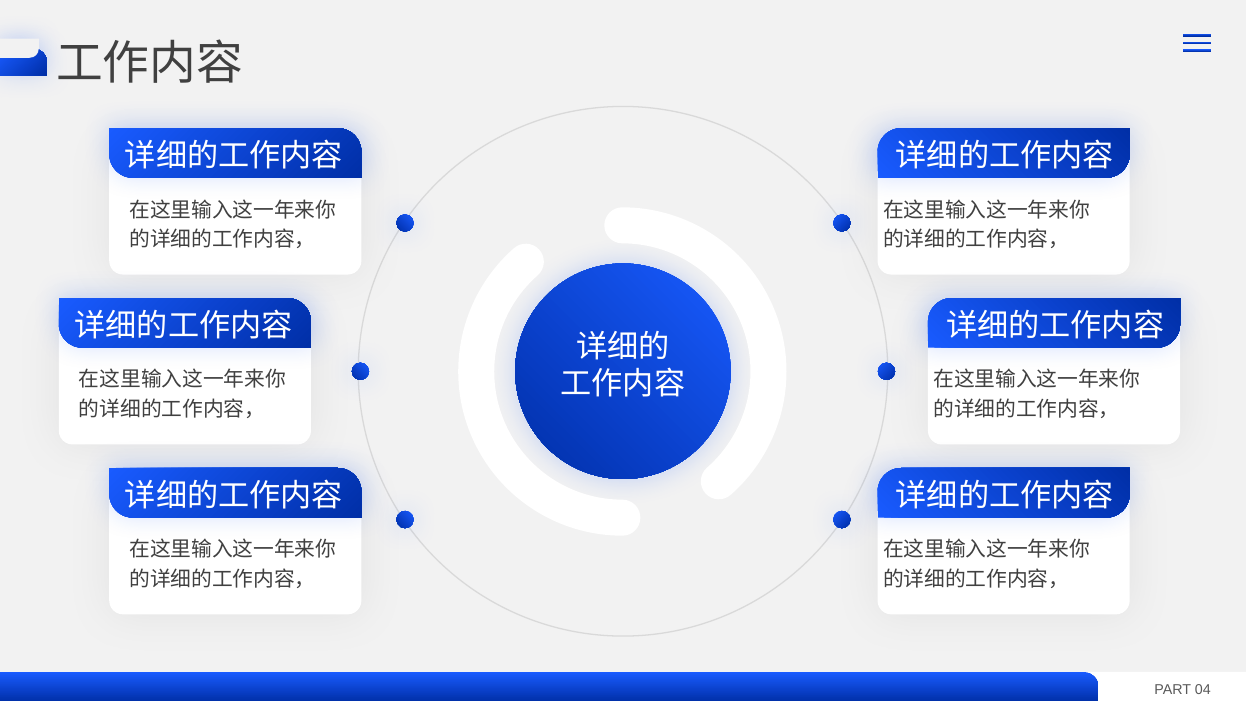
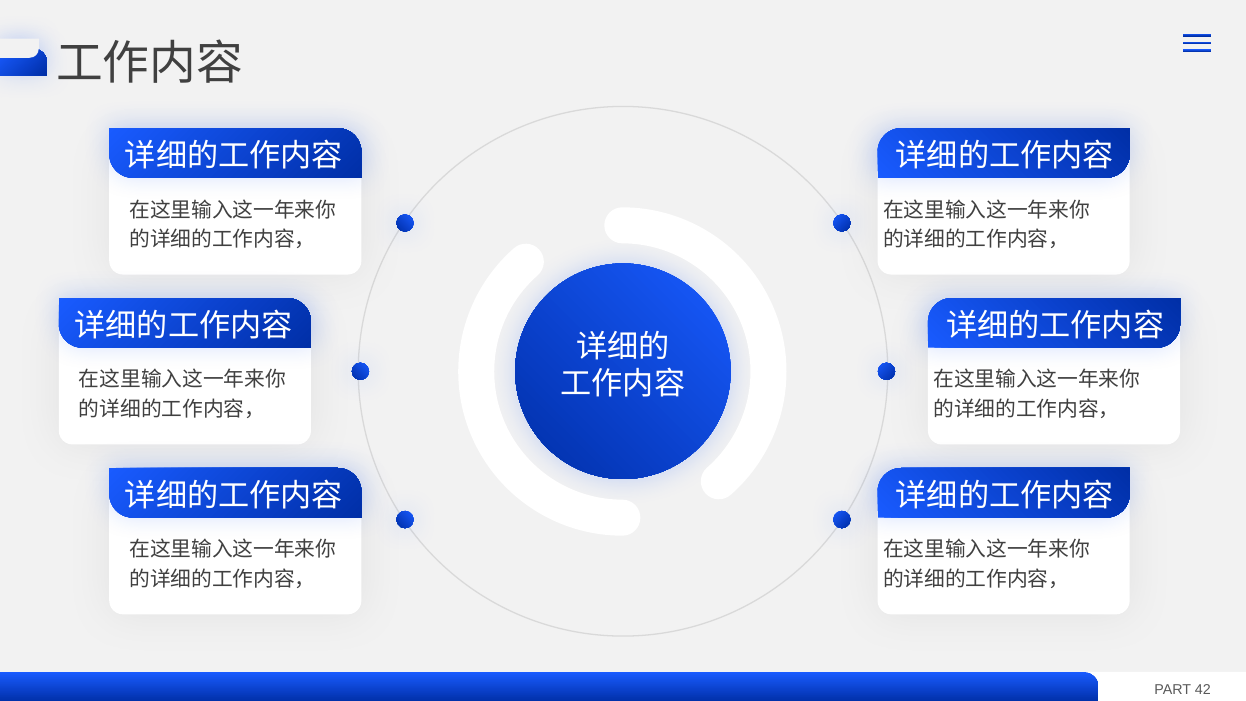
04: 04 -> 42 (1203, 690)
